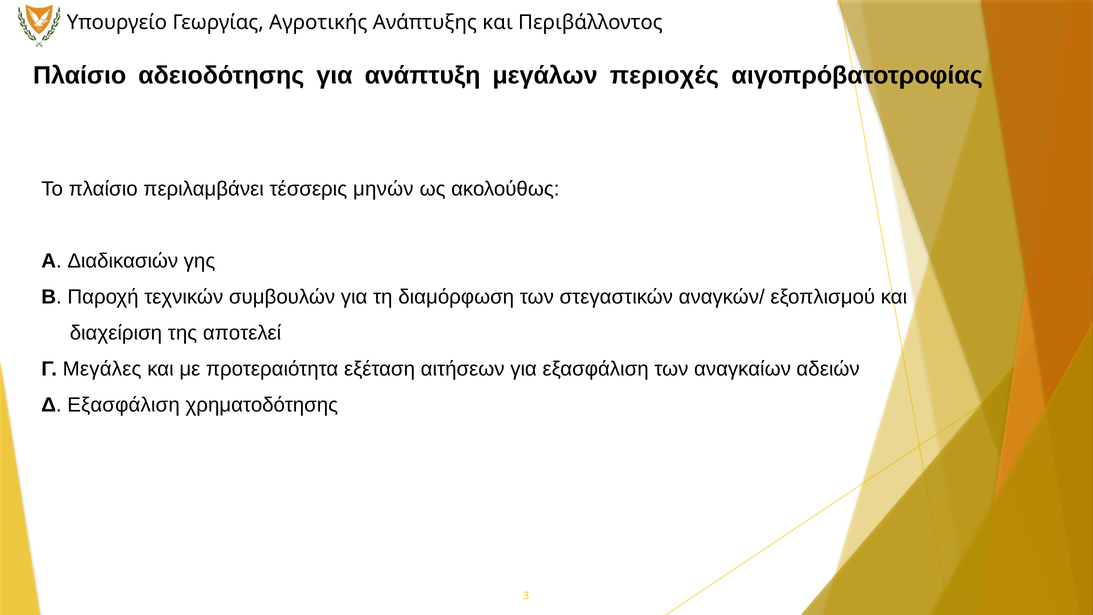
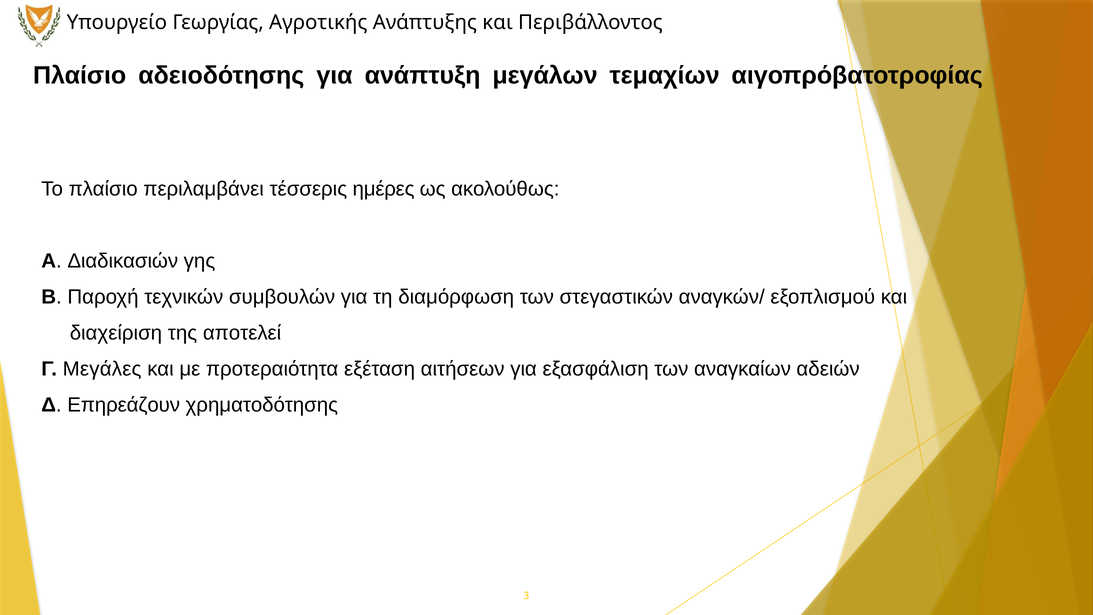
περιοχές: περιοχές -> τεμαχίων (665, 76)
μηνών: μηνών -> ημέρες (384, 189)
Δ Εξασφάλιση: Εξασφάλιση -> Επηρεάζουν (124, 405)
